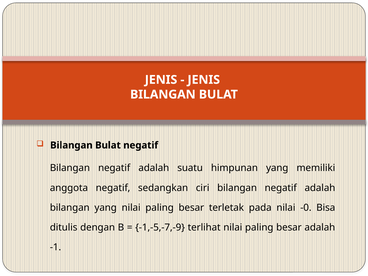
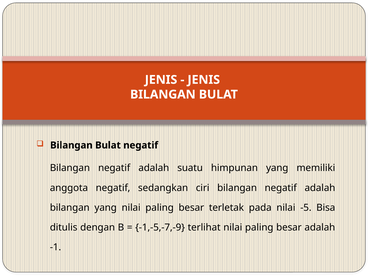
-0: -0 -> -5 (306, 208)
